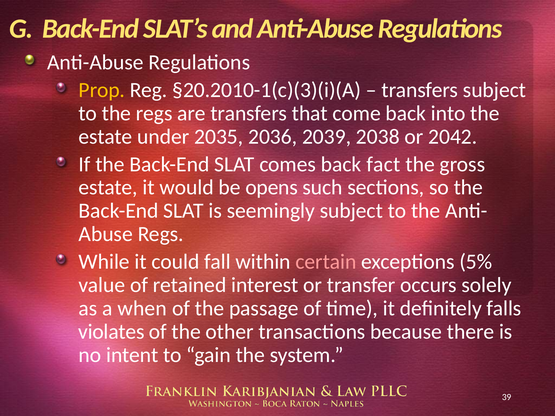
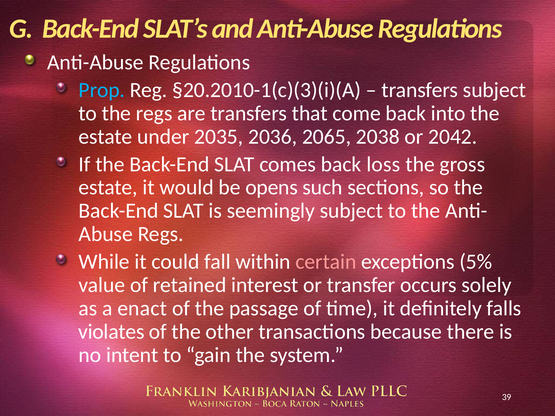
Prop colour: yellow -> light blue (102, 90)
2039: 2039 -> 2065 (327, 137)
fact: fact -> loss (383, 164)
when: when -> enact (142, 309)
